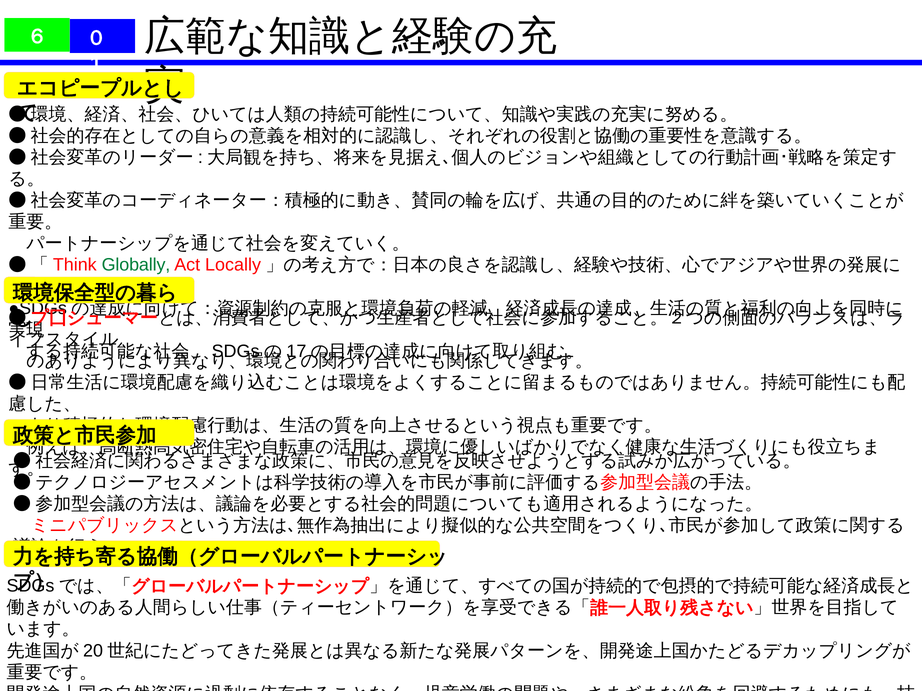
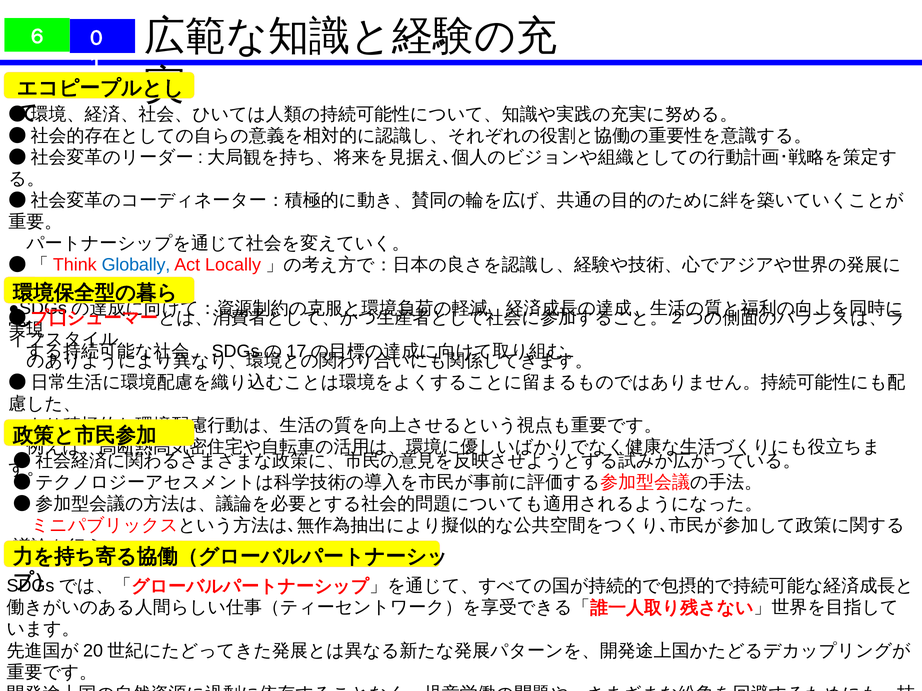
Globally colour: green -> blue (136, 265)
